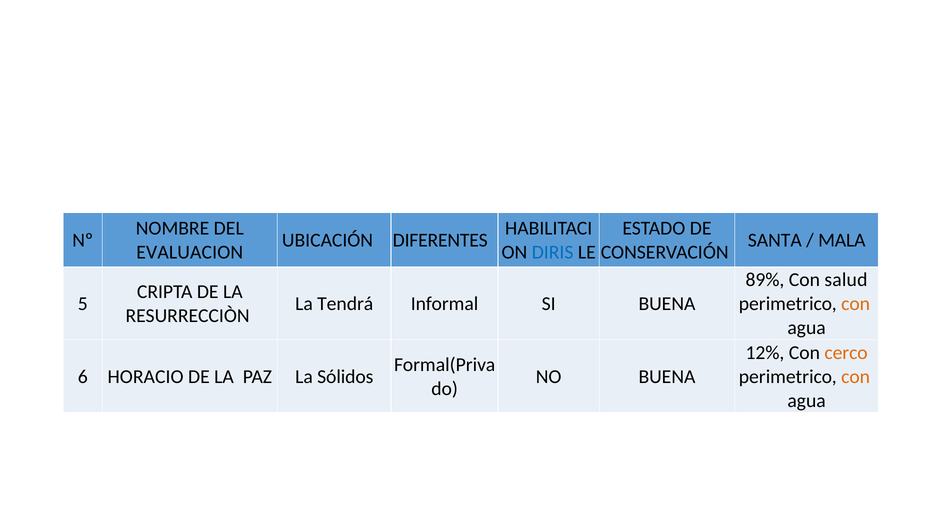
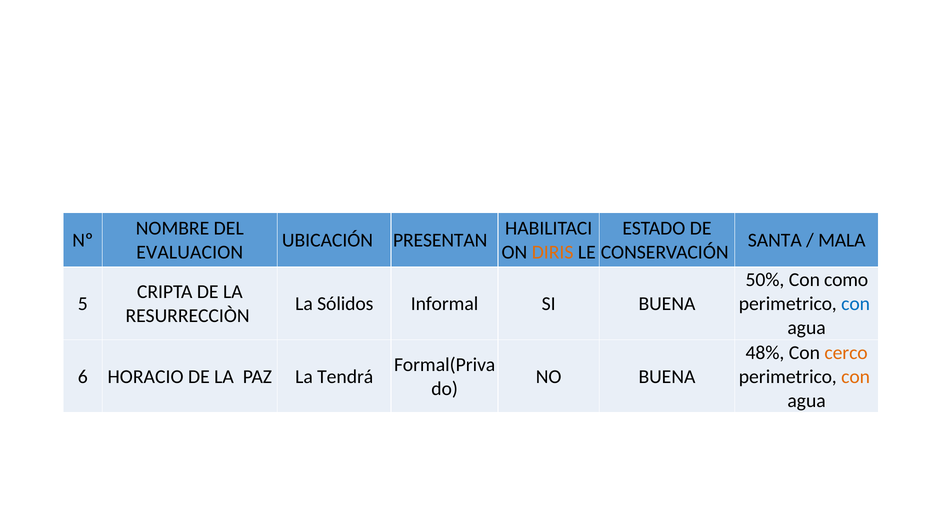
DIFERENTES: DIFERENTES -> PRESENTAN (440, 241)
DIRIS colour: blue -> orange (553, 253)
89%: 89% -> 50% (765, 280)
salud: salud -> como (846, 280)
Tendrá: Tendrá -> Sólidos (345, 304)
con colour: orange -> blue (856, 304)
12%: 12% -> 48% (765, 353)
Sólidos: Sólidos -> Tendrá (345, 377)
